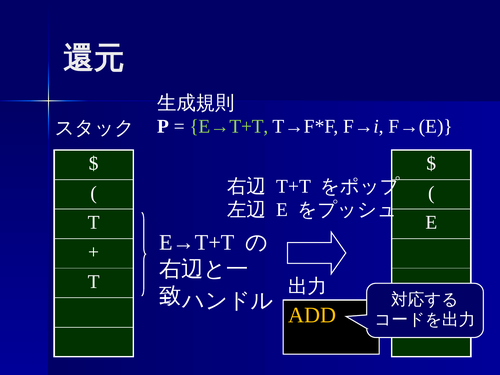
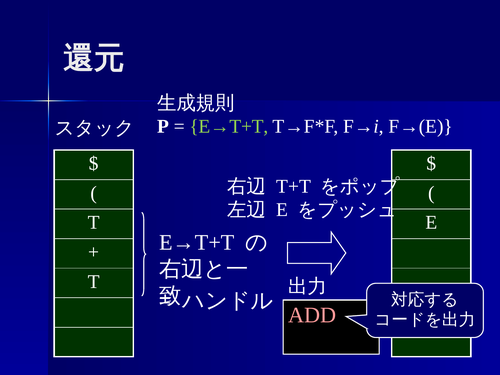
ADD colour: yellow -> pink (312, 315)
